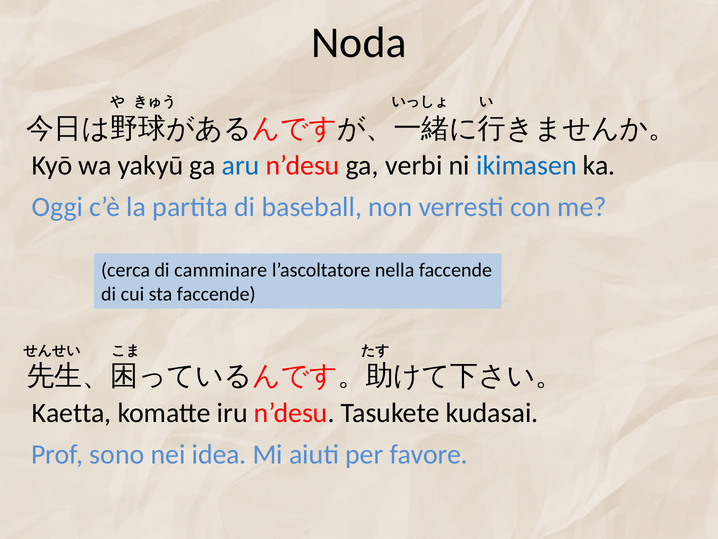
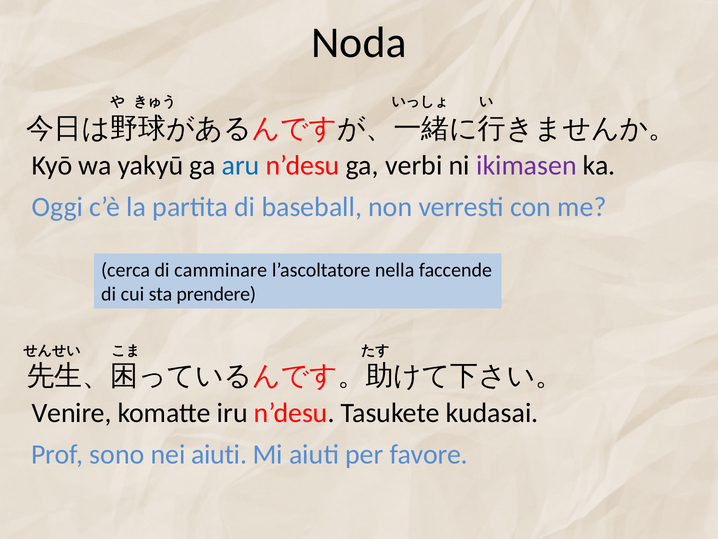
ikimasen colour: blue -> purple (526, 166)
sta faccende: faccende -> prendere (216, 294)
Kaetta: Kaetta -> Venire (72, 413)
nei idea: idea -> aiuti (219, 454)
